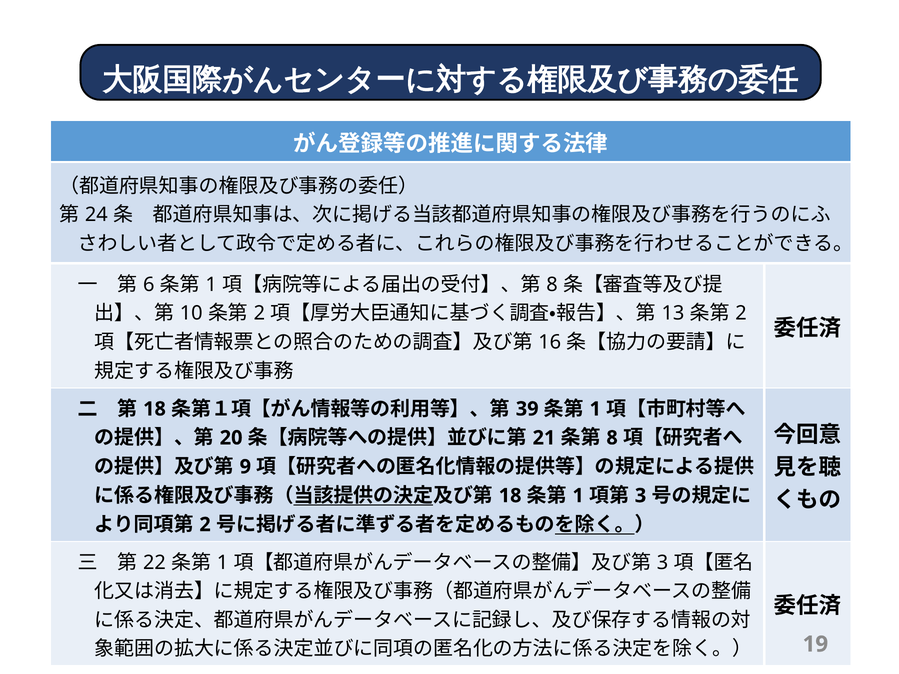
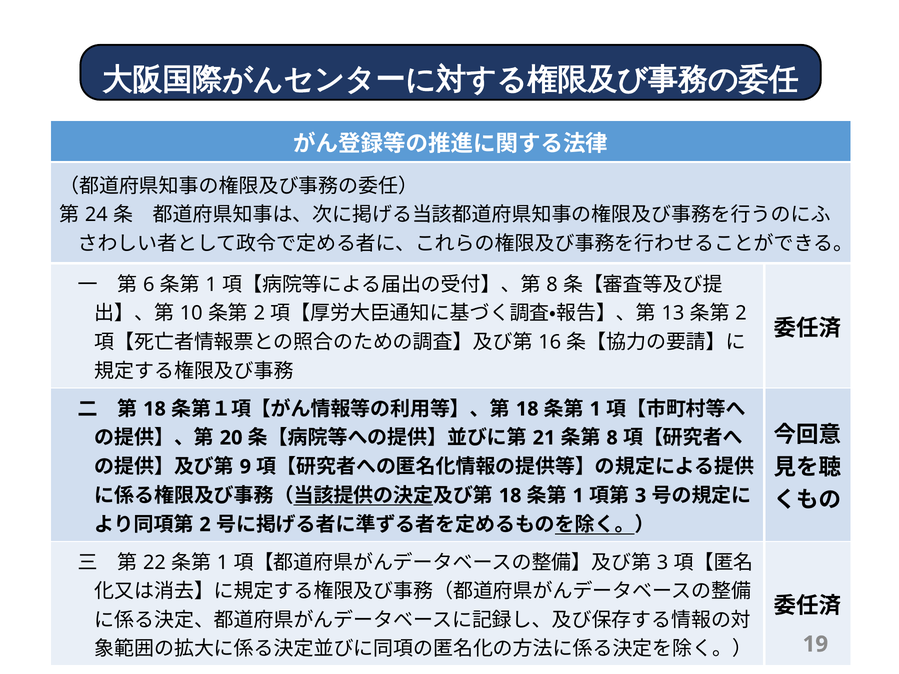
39: 39 -> 18 (527, 409)
